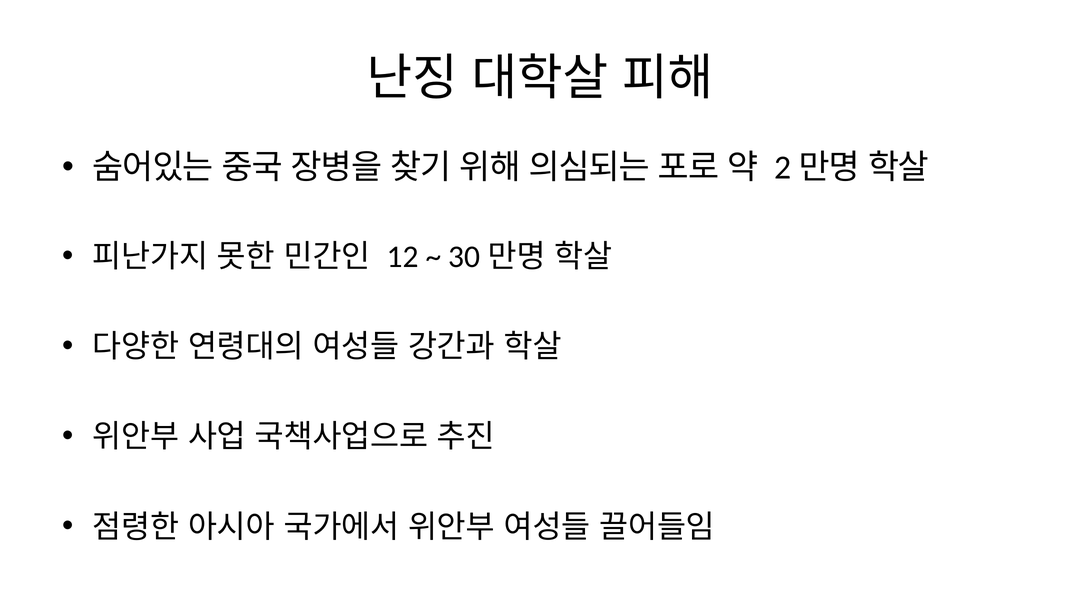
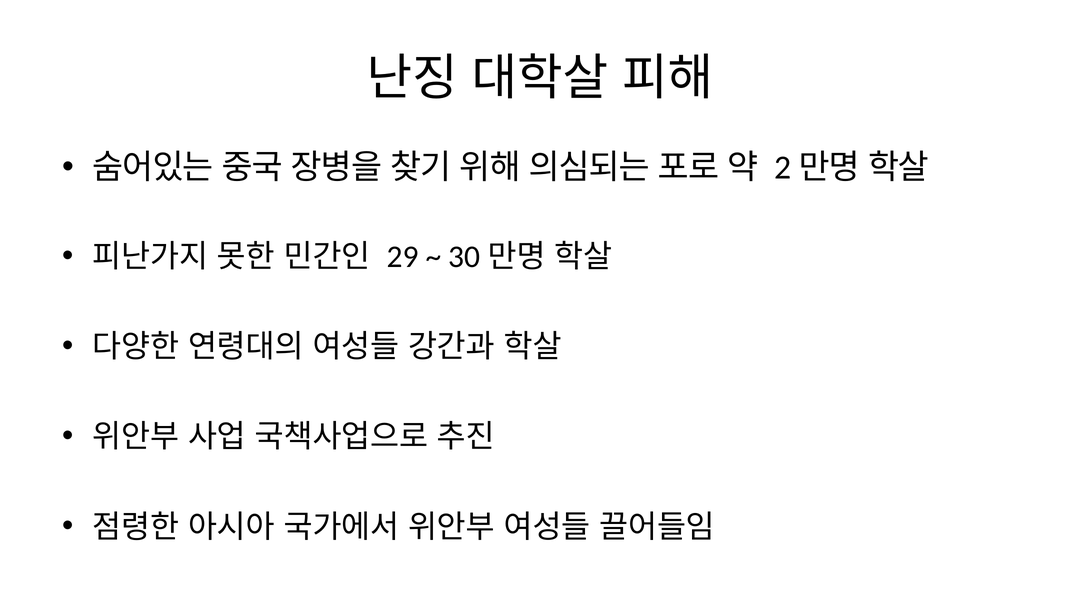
12: 12 -> 29 (403, 257)
